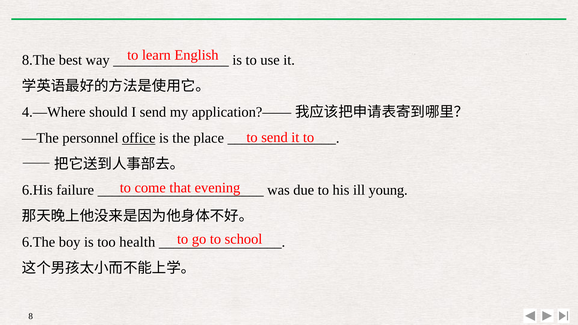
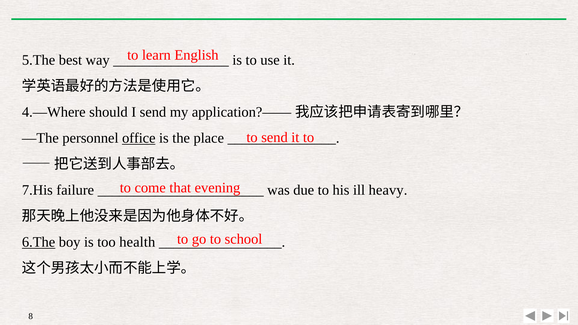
8.The: 8.The -> 5.The (39, 60)
6.His: 6.His -> 7.His (37, 190)
young: young -> heavy (388, 190)
6.The underline: none -> present (39, 242)
